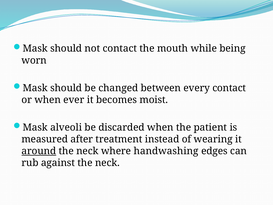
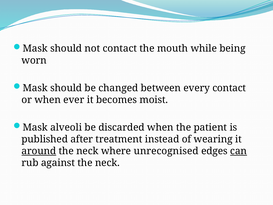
measured: measured -> published (45, 139)
handwashing: handwashing -> unrecognised (166, 151)
can underline: none -> present (239, 151)
